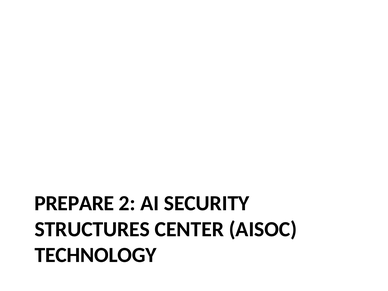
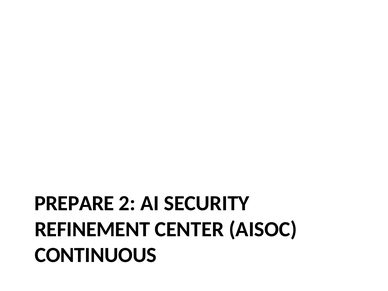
STRUCTURES: STRUCTURES -> REFINEMENT (92, 229)
TECHNOLOGY: TECHNOLOGY -> CONTINUOUS (96, 255)
